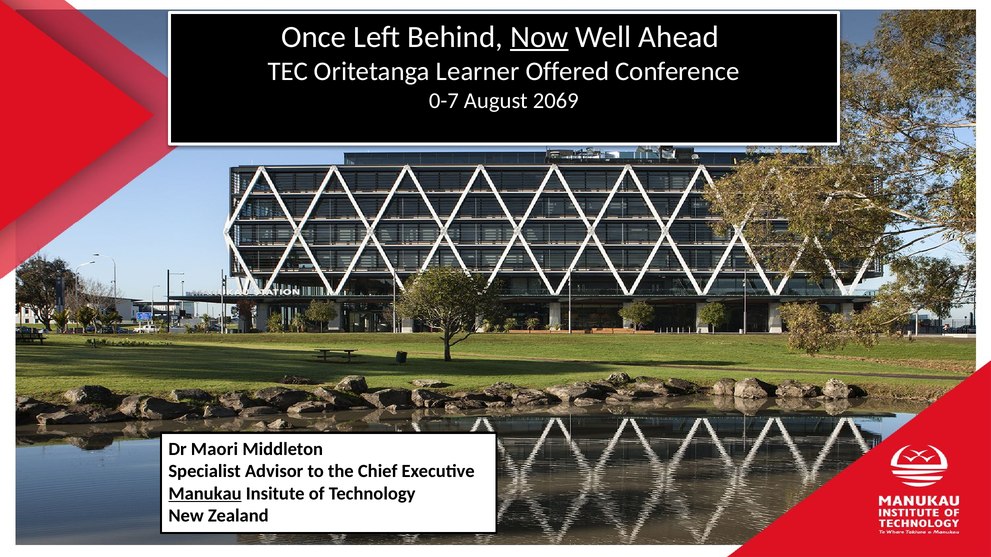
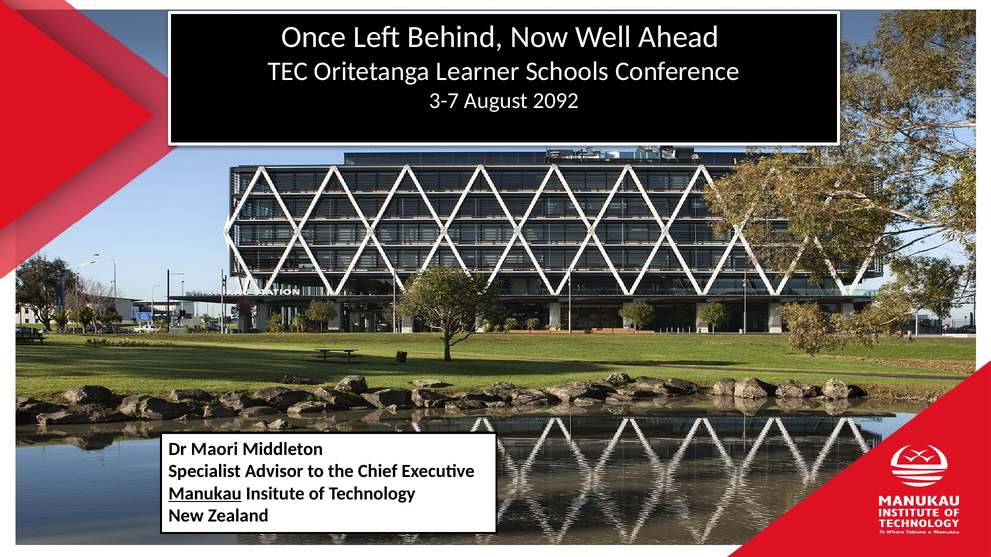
Now underline: present -> none (539, 37)
Offered: Offered -> Schools (567, 71)
0-7: 0-7 -> 3-7 (444, 101)
2069: 2069 -> 2092 (556, 101)
